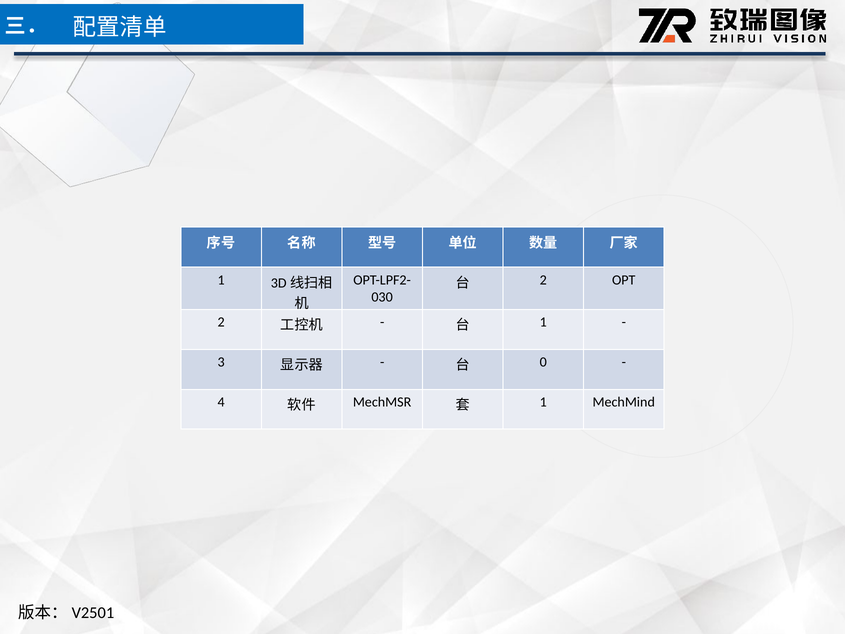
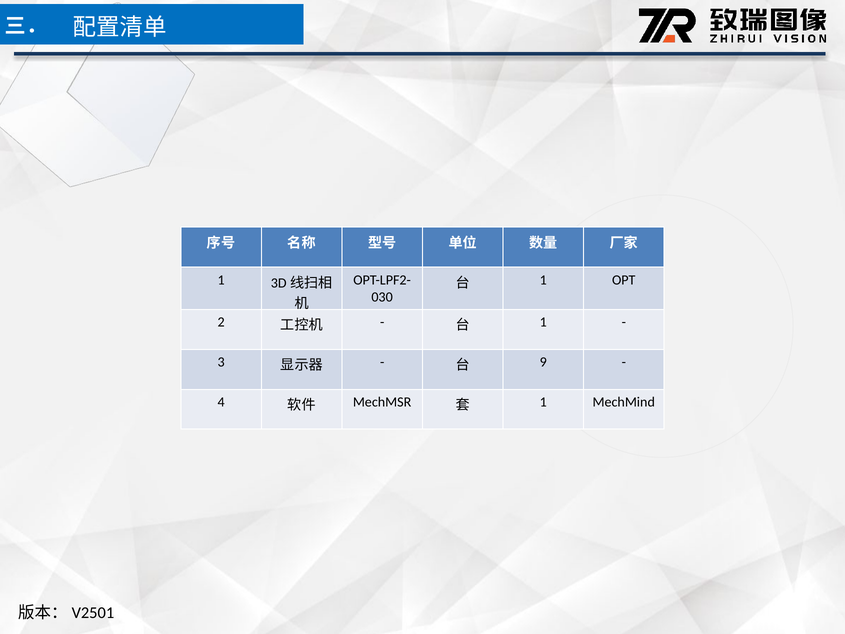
2: 2 -> 1 (543, 280)
0: 0 -> 9 (543, 362)
